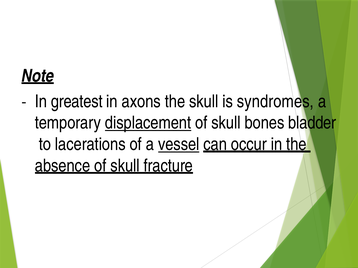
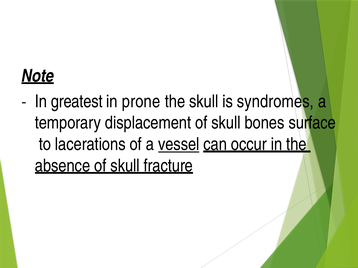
axons: axons -> prone (141, 102)
displacement underline: present -> none (148, 123)
bladder: bladder -> surface (312, 123)
